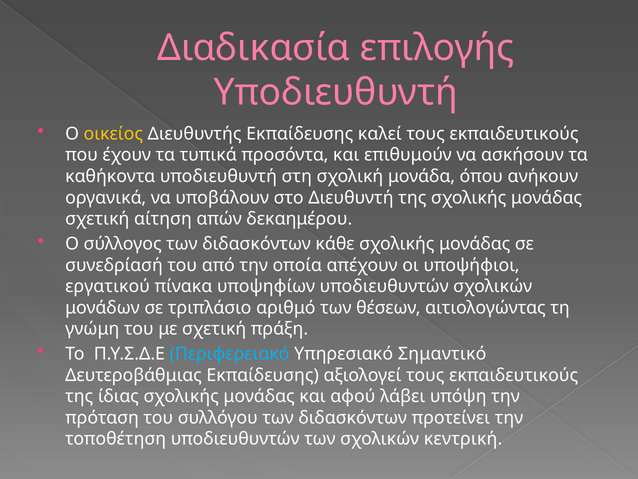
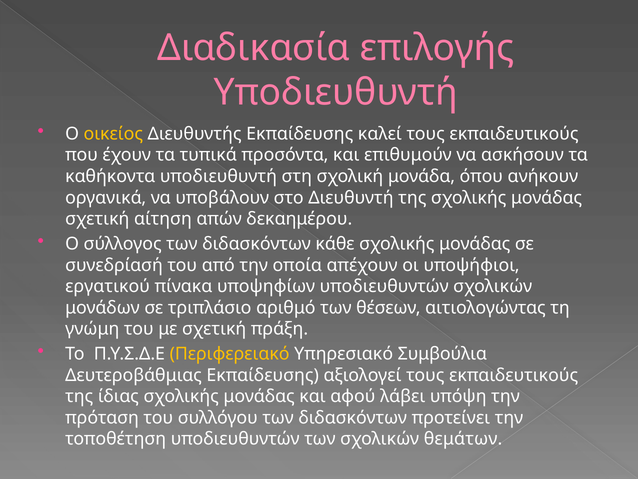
Περιφερειακό colour: light blue -> yellow (230, 354)
Σημαντικό: Σημαντικό -> Συμβούλια (442, 354)
κεντρική: κεντρική -> θεμάτων (463, 439)
